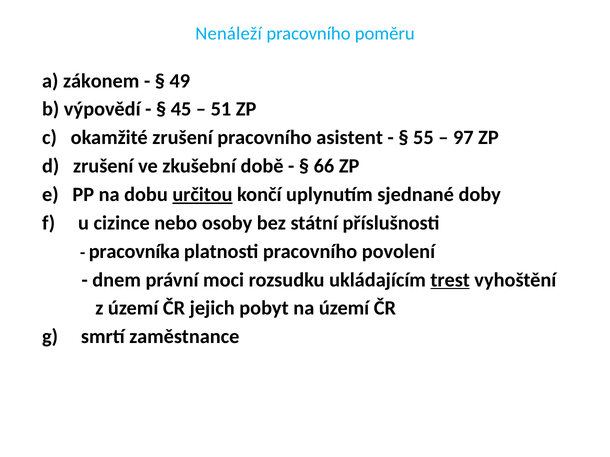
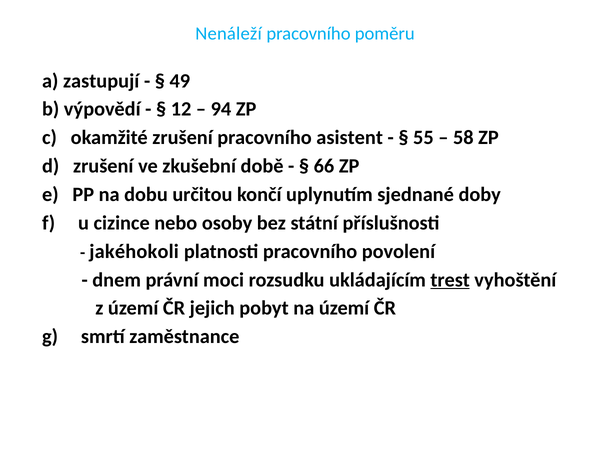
zákonem: zákonem -> zastupují (101, 81)
45: 45 -> 12 (181, 109)
51: 51 -> 94 (221, 109)
97: 97 -> 58 (463, 138)
určitou underline: present -> none (202, 195)
pracovníka: pracovníka -> jakéhokoli (134, 252)
